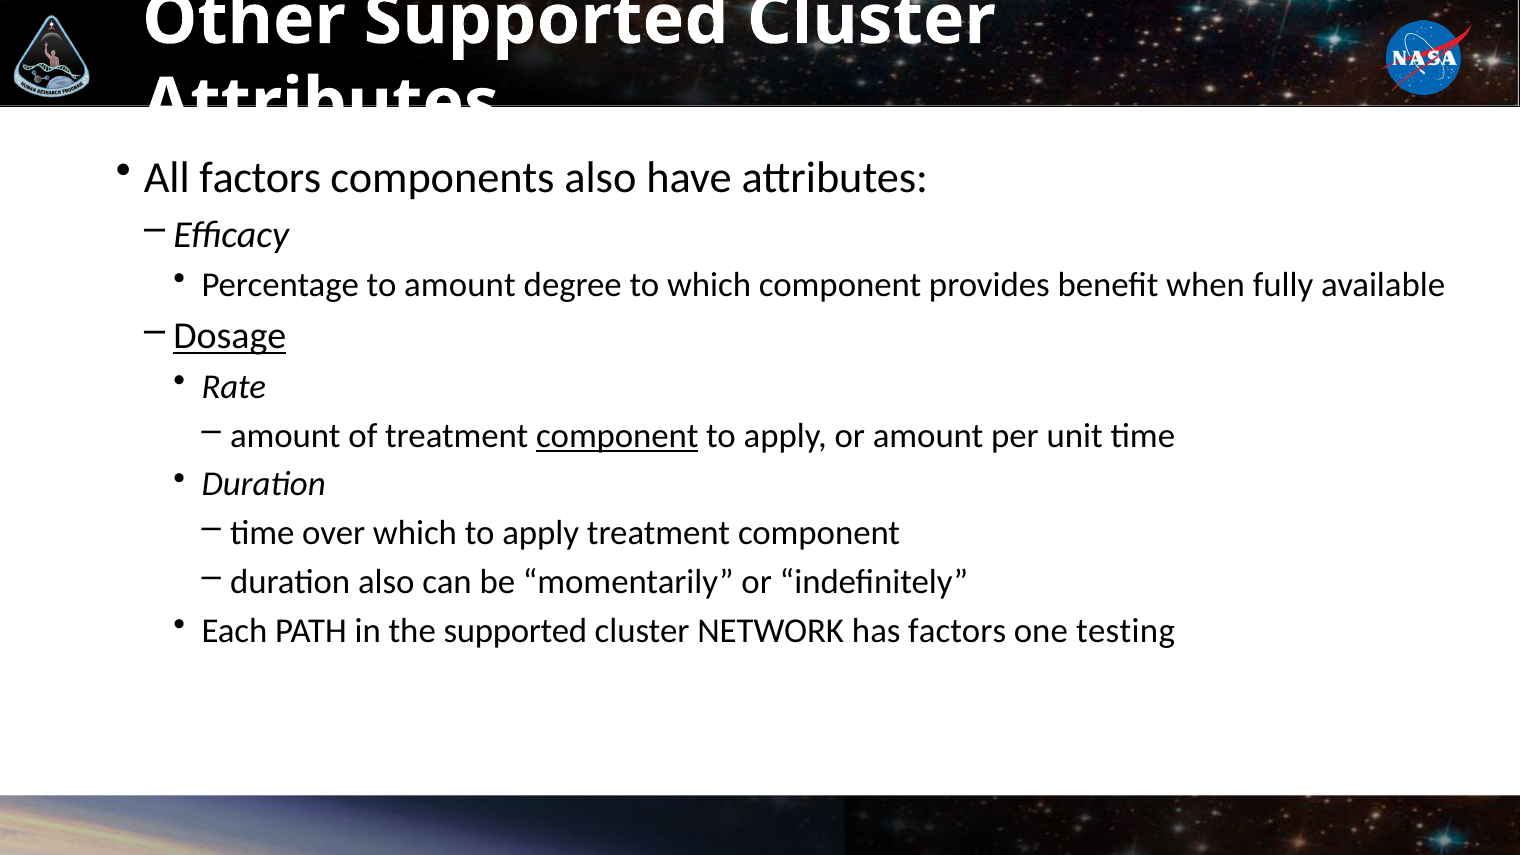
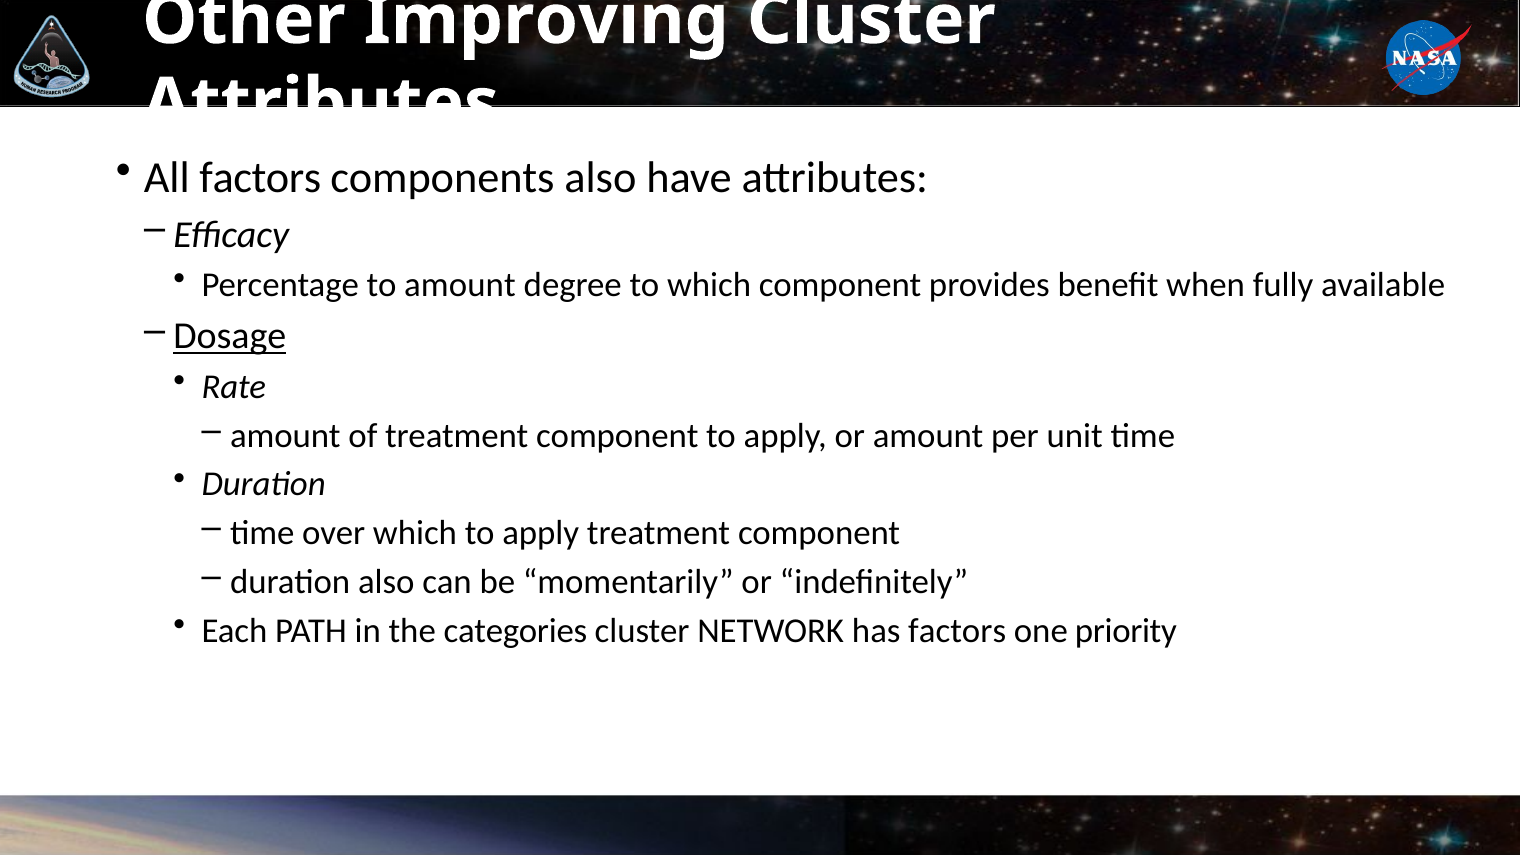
Other Supported: Supported -> Improving (546, 20)
component underline: present -> none (617, 436)
the supported: supported -> categories (515, 631)
testing: testing -> priority (1126, 631)
